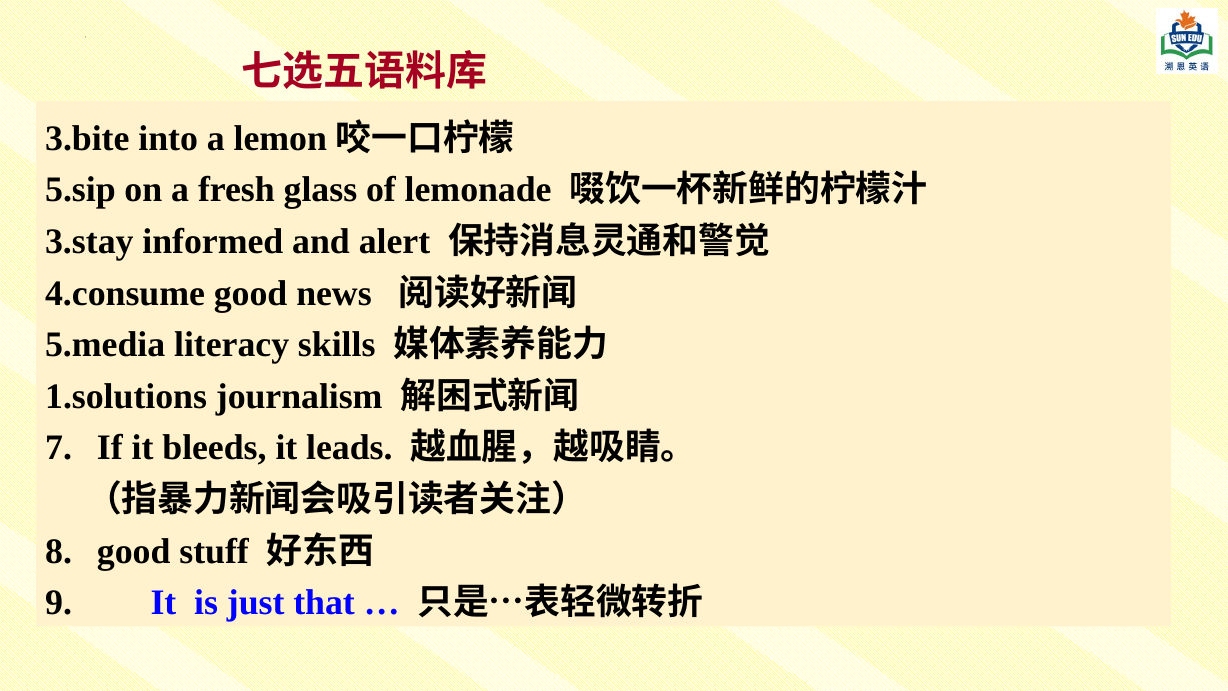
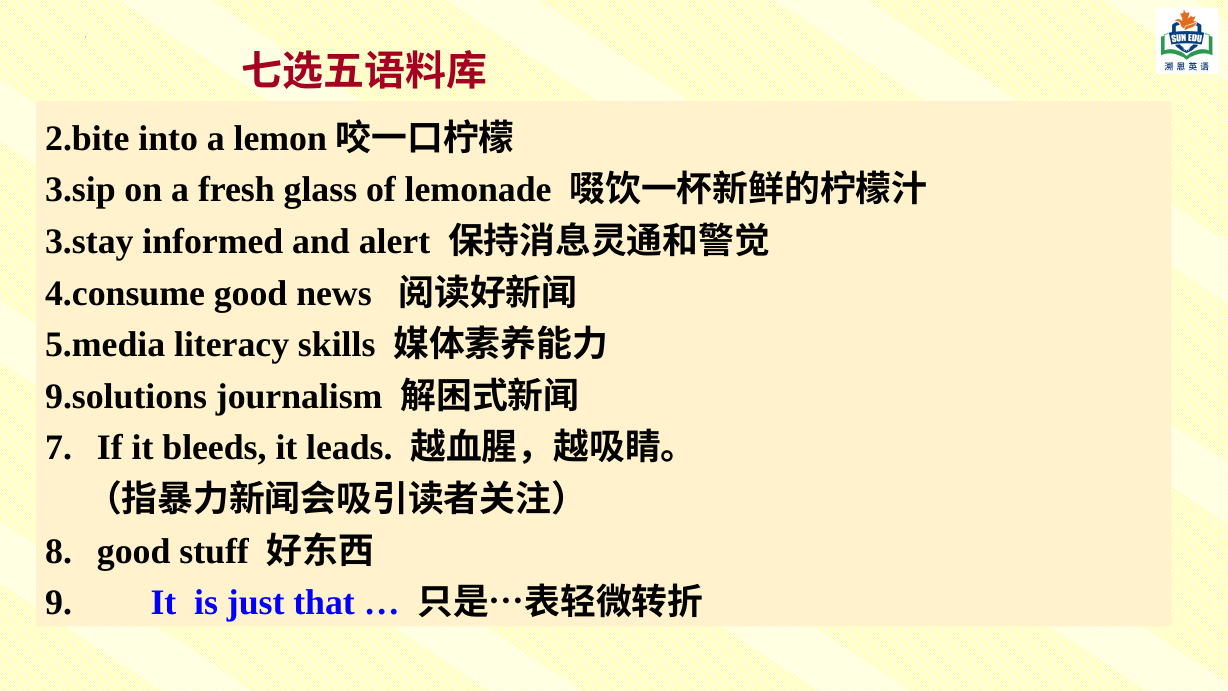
3.bite: 3.bite -> 2.bite (87, 138)
5.sip: 5.sip -> 3.sip (80, 190)
1.solutions: 1.solutions -> 9.solutions (126, 396)
